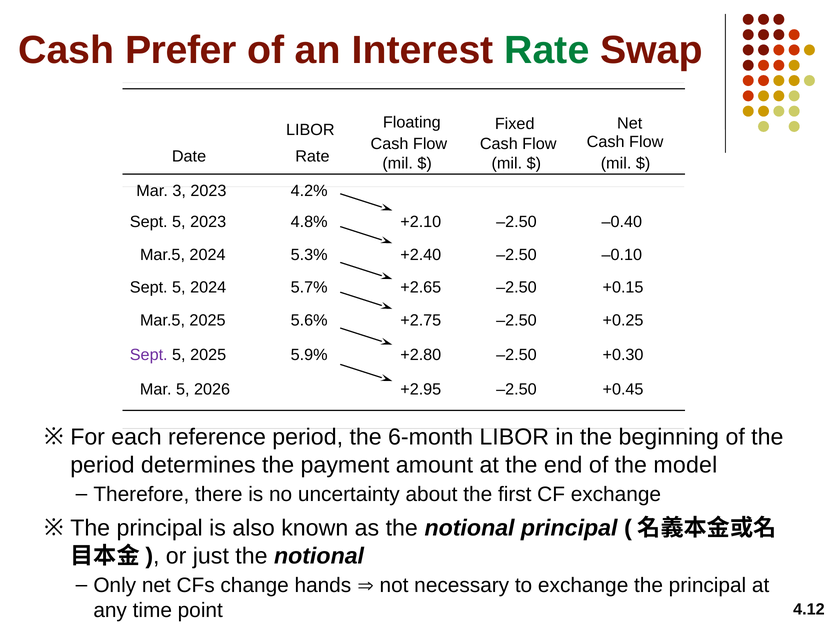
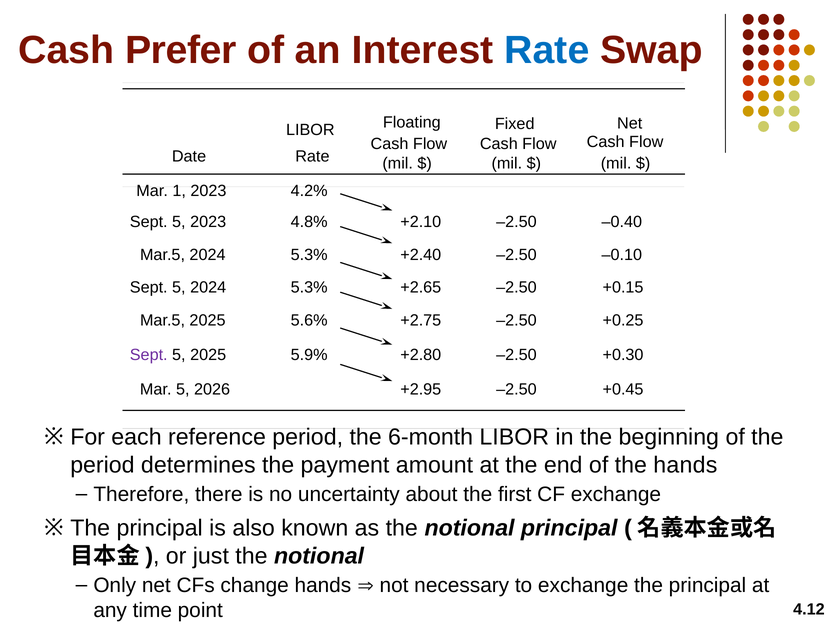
Rate colour: green -> blue (547, 50)
3: 3 -> 1 (179, 191)
5 2024 5.7%: 5.7% -> 5.3% (309, 287)
the model: model -> hands (685, 465)
